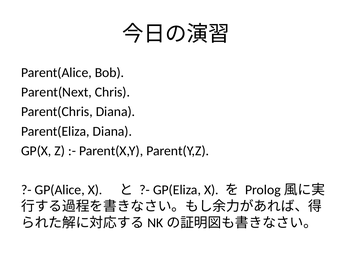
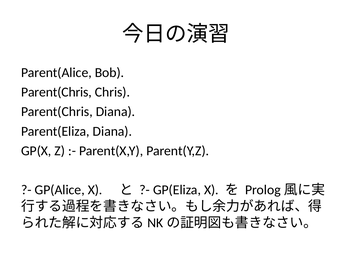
Parent(Next: Parent(Next -> Parent(Chris (56, 92)
